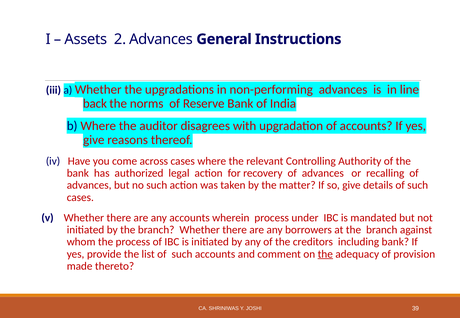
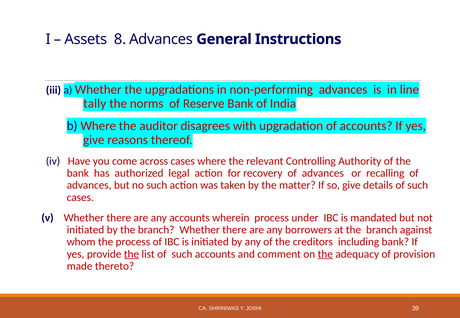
2: 2 -> 8 (120, 39)
back: back -> tally (95, 104)
the underline: none -> present (131, 254)
